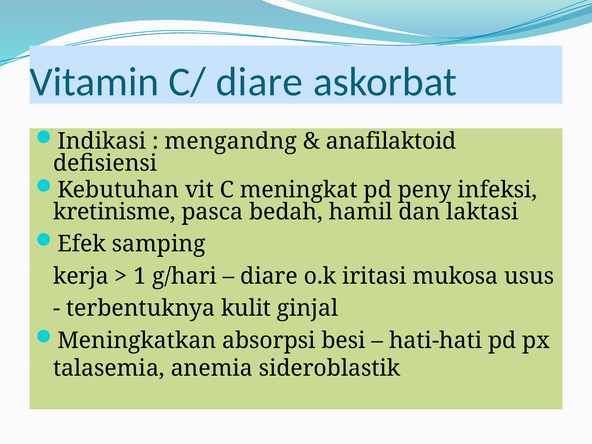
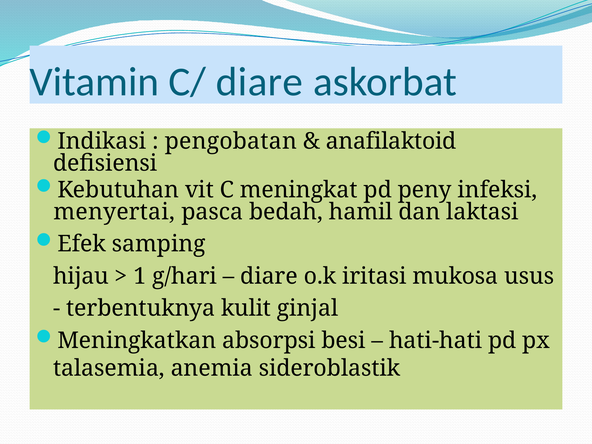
mengandng: mengandng -> pengobatan (231, 141)
kretinisme: kretinisme -> menyertai (114, 212)
kerja: kerja -> hijau (81, 276)
